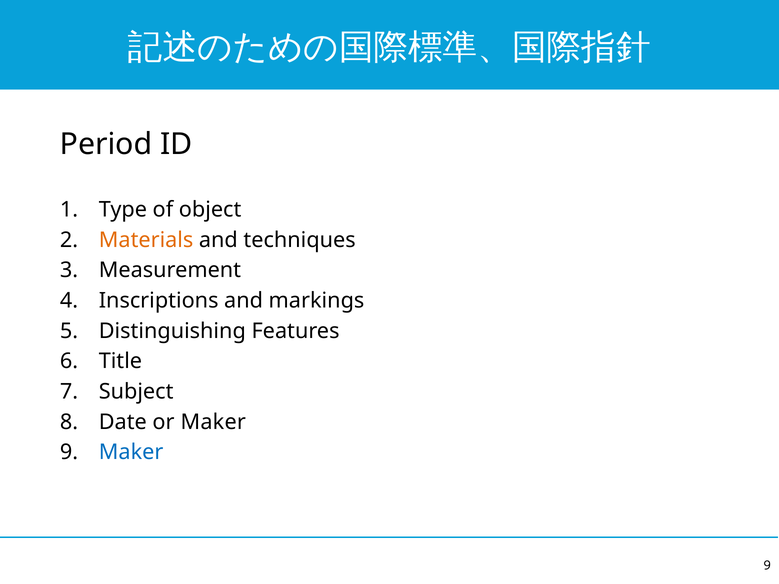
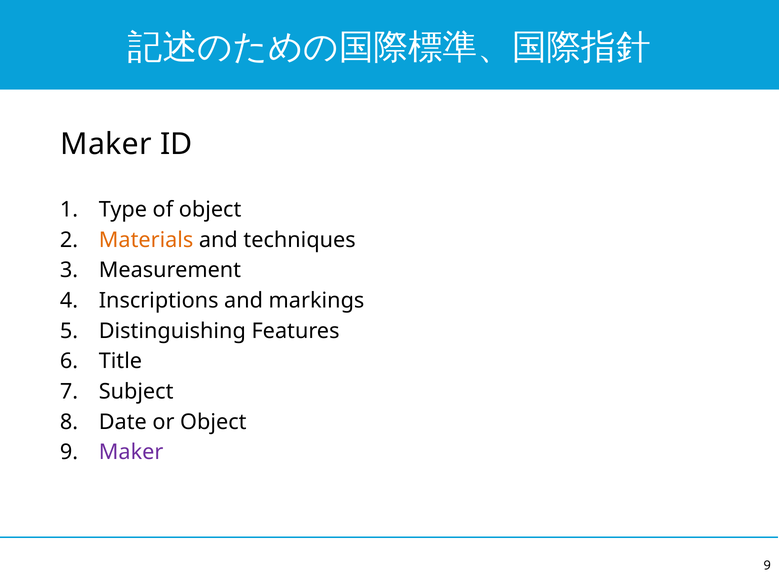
Period: Period -> Maker (106, 144)
or Maker: Maker -> Object (213, 422)
Maker colour: blue -> purple (131, 452)
